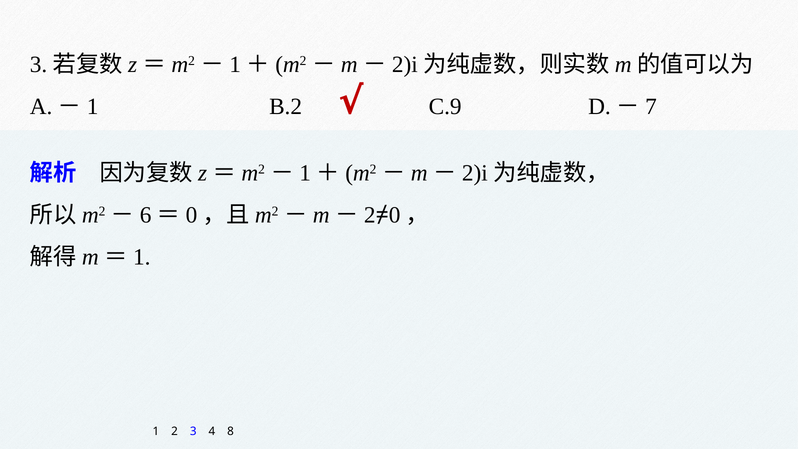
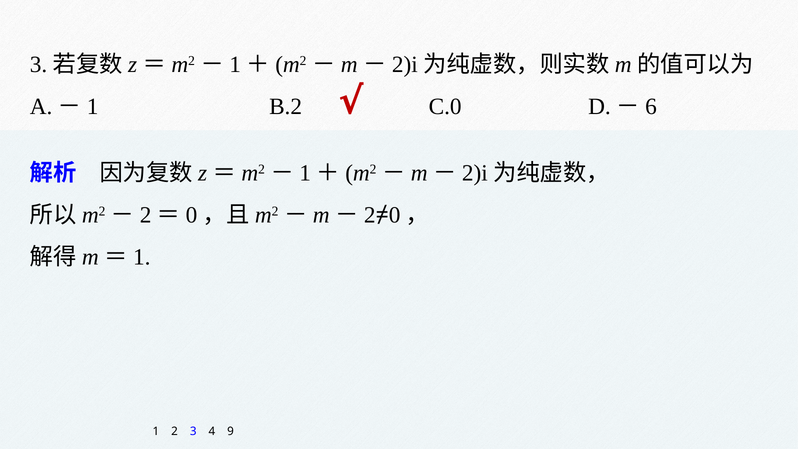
C.9: C.9 -> C.0 (445, 107)
7: 7 -> 6 (651, 107)
6: 6 -> 2 (146, 215)
8: 8 -> 9 (231, 431)
